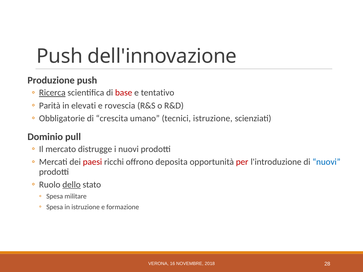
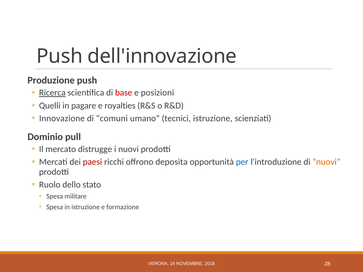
tentativo: tentativo -> posizioni (157, 93)
Parità: Parità -> Quelli (50, 106)
elevati: elevati -> pagare (84, 106)
rovescia: rovescia -> royalties (120, 106)
Obbligatorie: Obbligatorie -> Innovazione (62, 118)
crescita: crescita -> comuni (112, 118)
per colour: red -> blue (242, 162)
nuovi colour: blue -> orange (326, 162)
dello underline: present -> none (72, 185)
